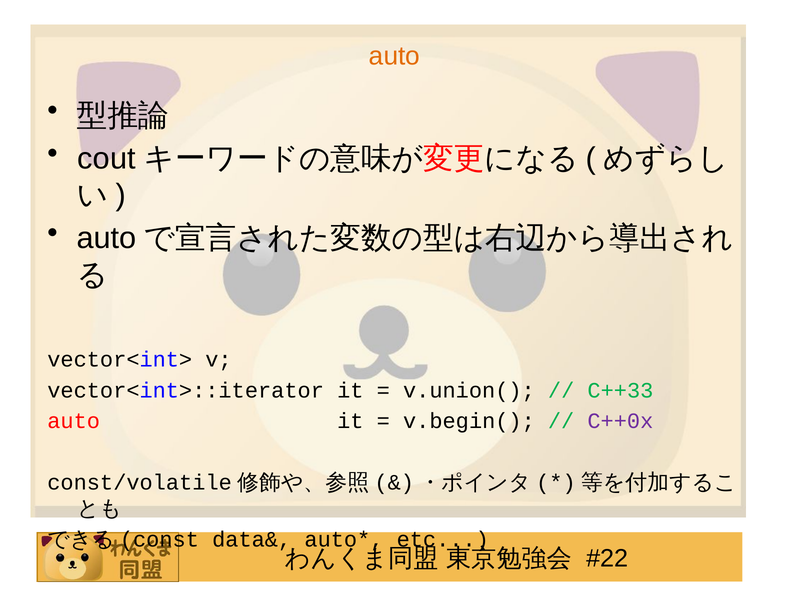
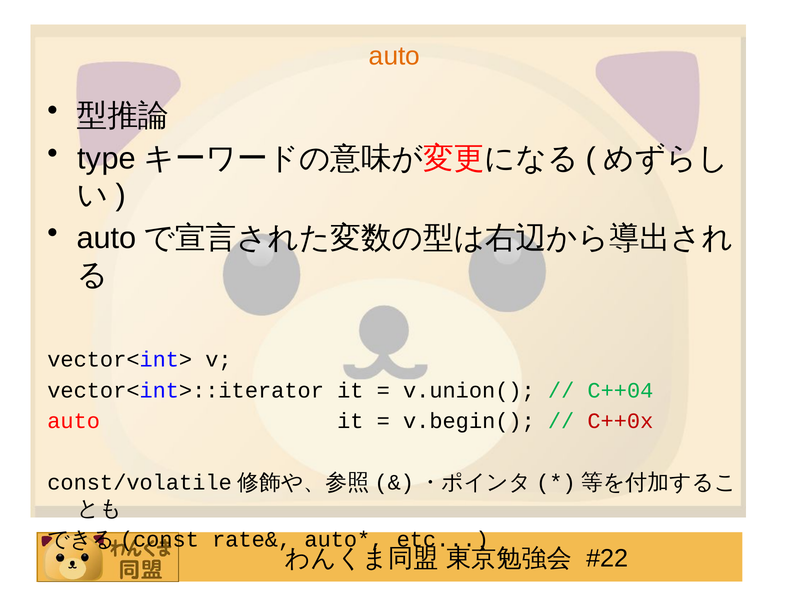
cout: cout -> type (107, 158)
C++33: C++33 -> C++04 (620, 390)
C++0x colour: purple -> red (620, 421)
data&: data& -> rate& (252, 539)
